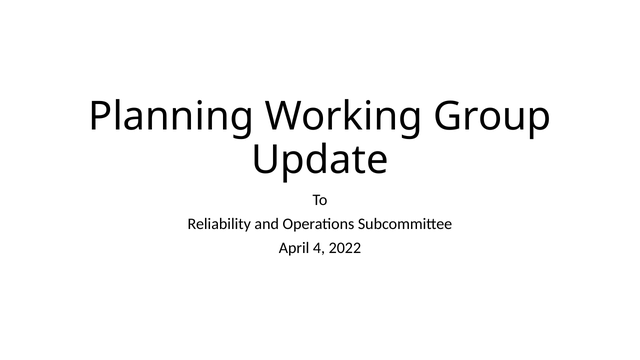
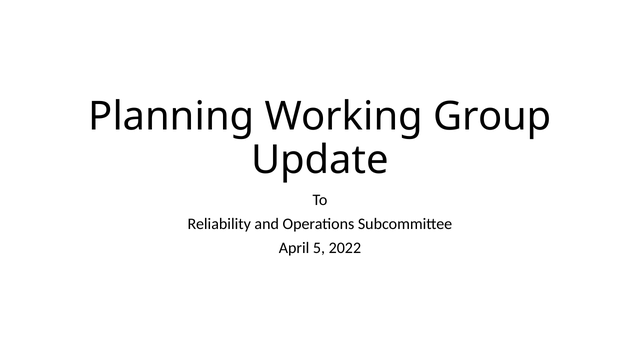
4: 4 -> 5 (319, 248)
